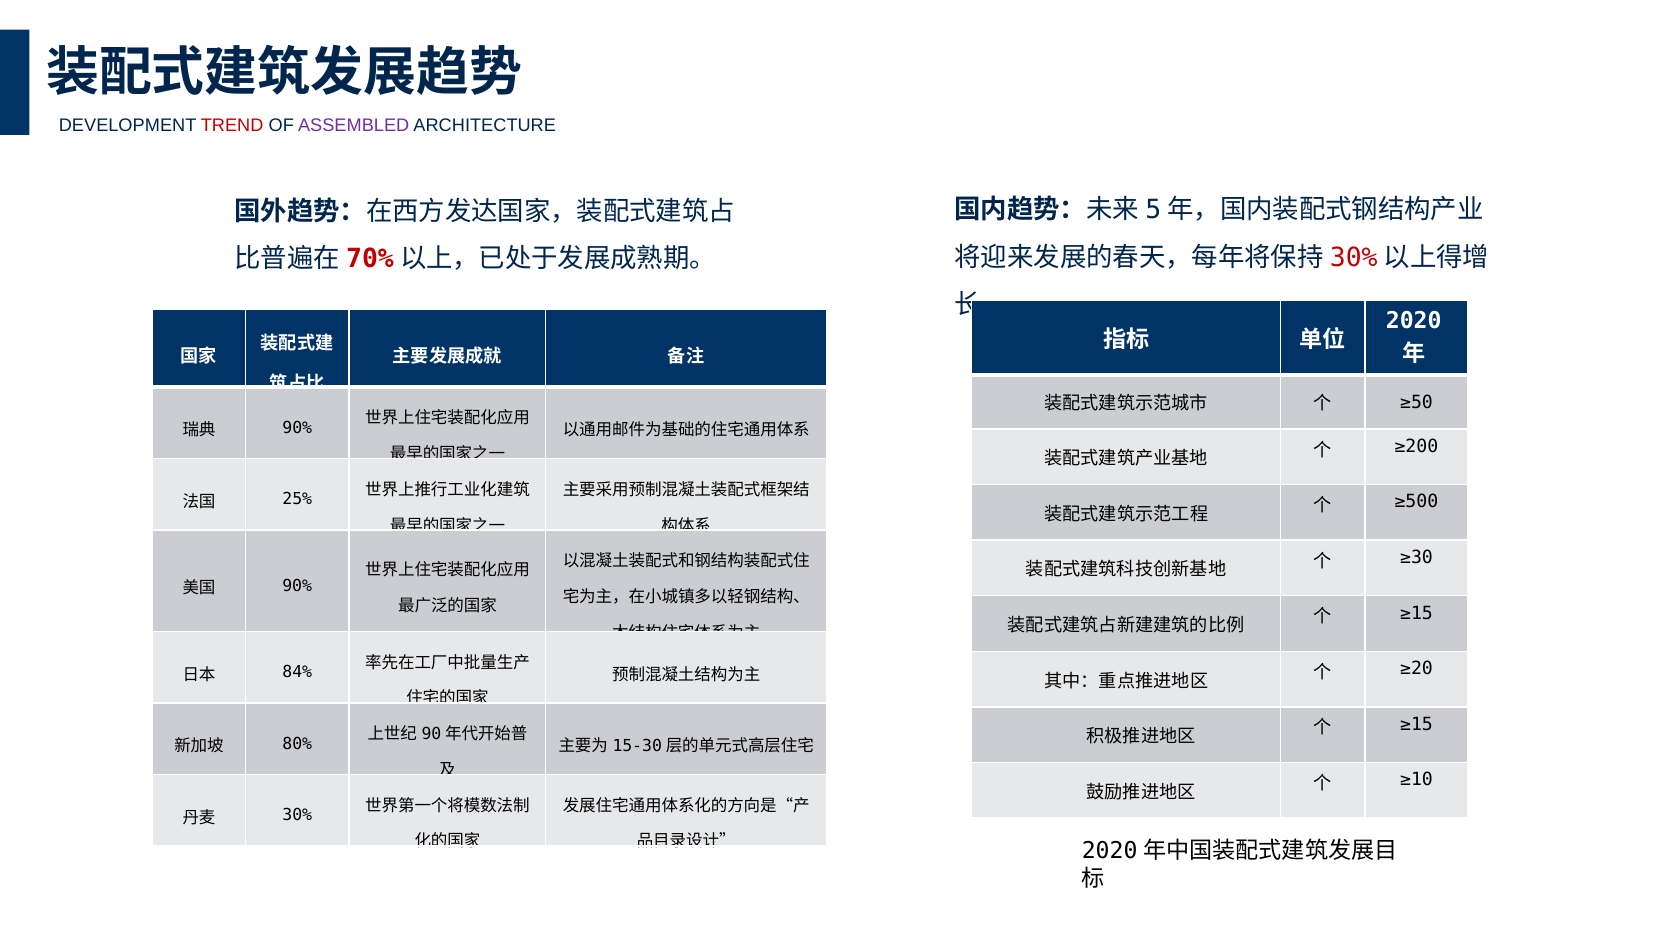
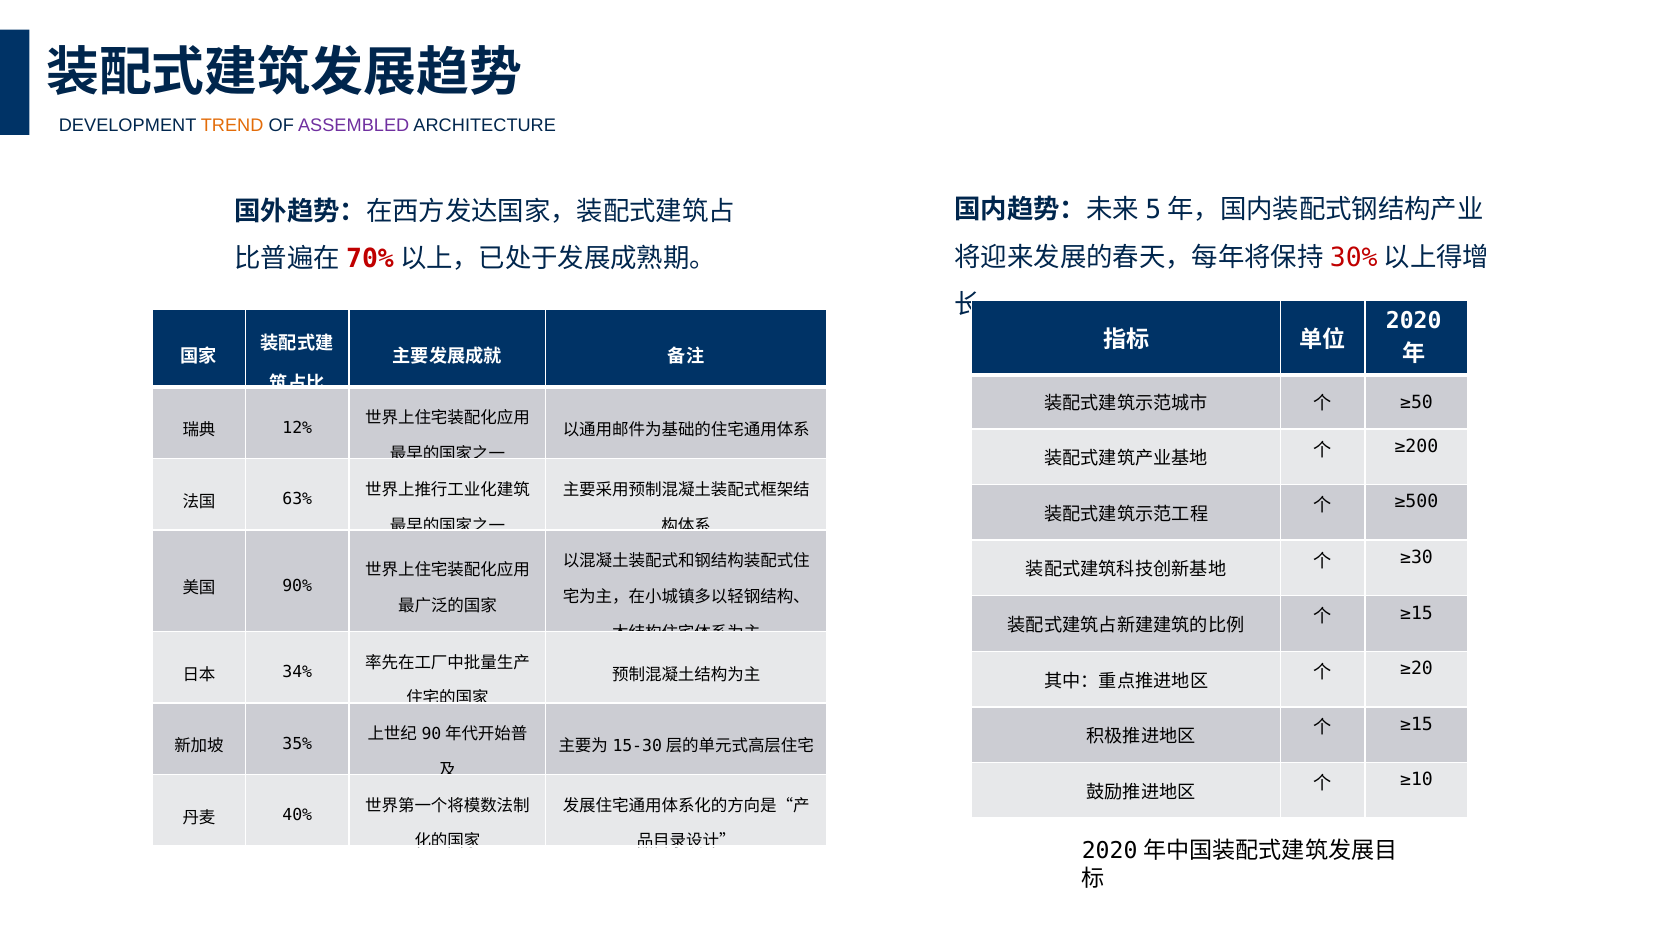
TREND colour: red -> orange (232, 125)
90%: 90% -> 12% (297, 428)
25%: 25% -> 63% (297, 499)
84%: 84% -> 34% (297, 672)
80%: 80% -> 35% (297, 743)
30%: 30% -> 40% (297, 815)
